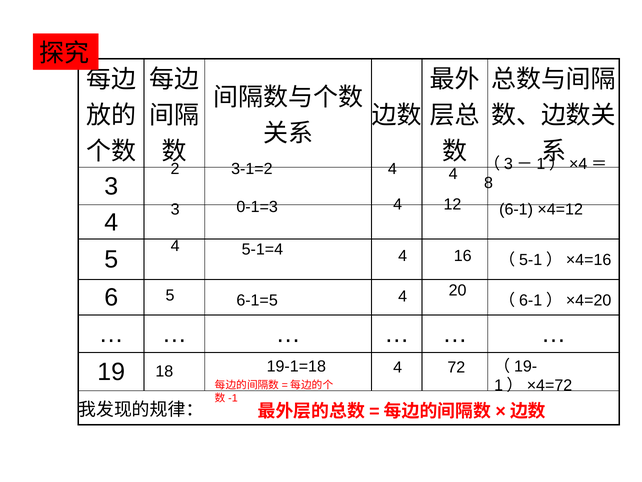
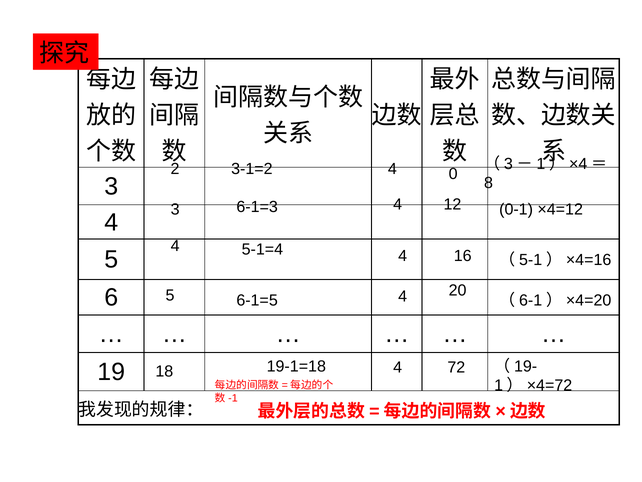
4 4: 4 -> 0 (453, 174)
0-1=3: 0-1=3 -> 6-1=3 (257, 206)
6-1: 6-1 -> 0-1 (516, 209)
